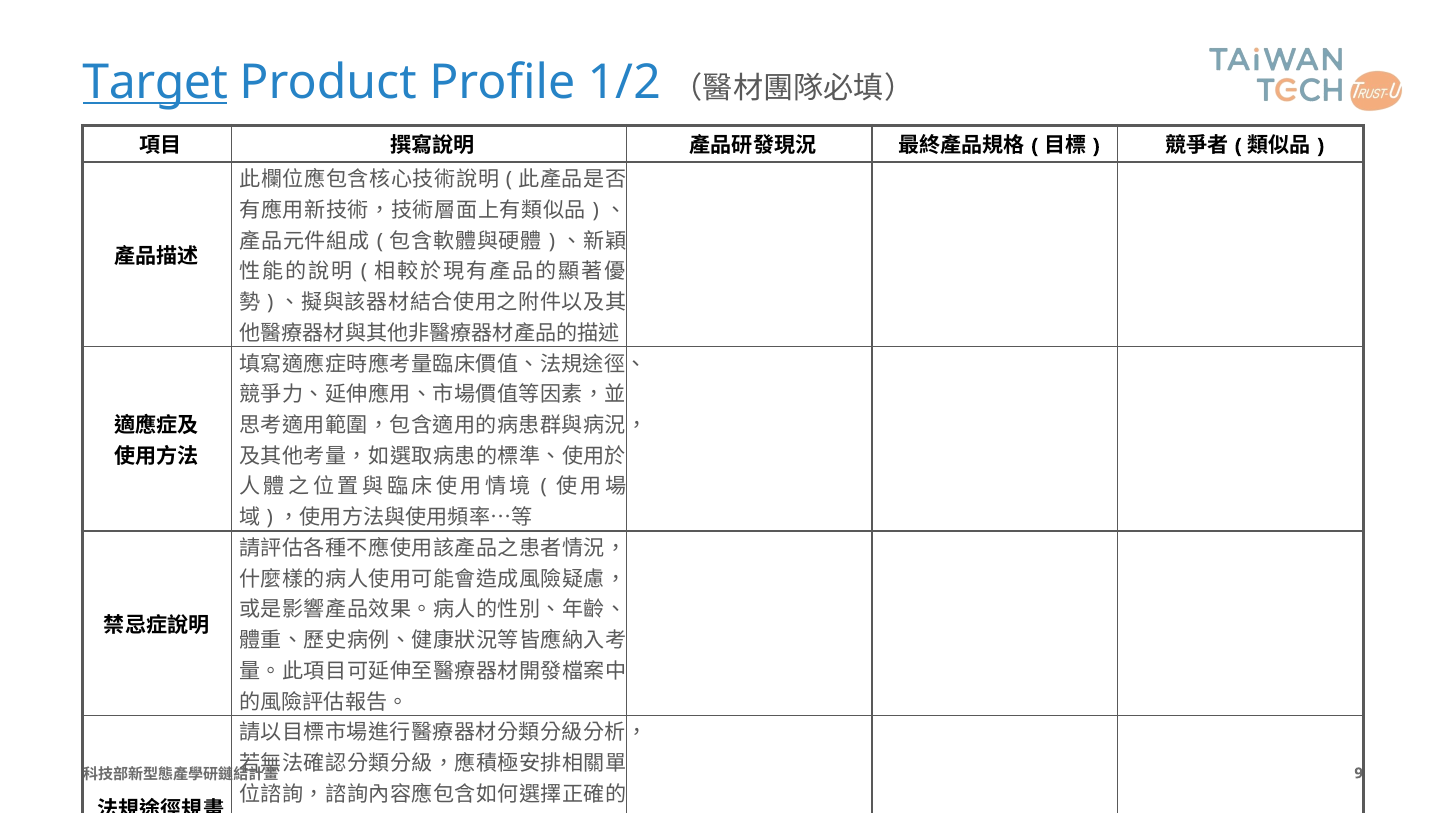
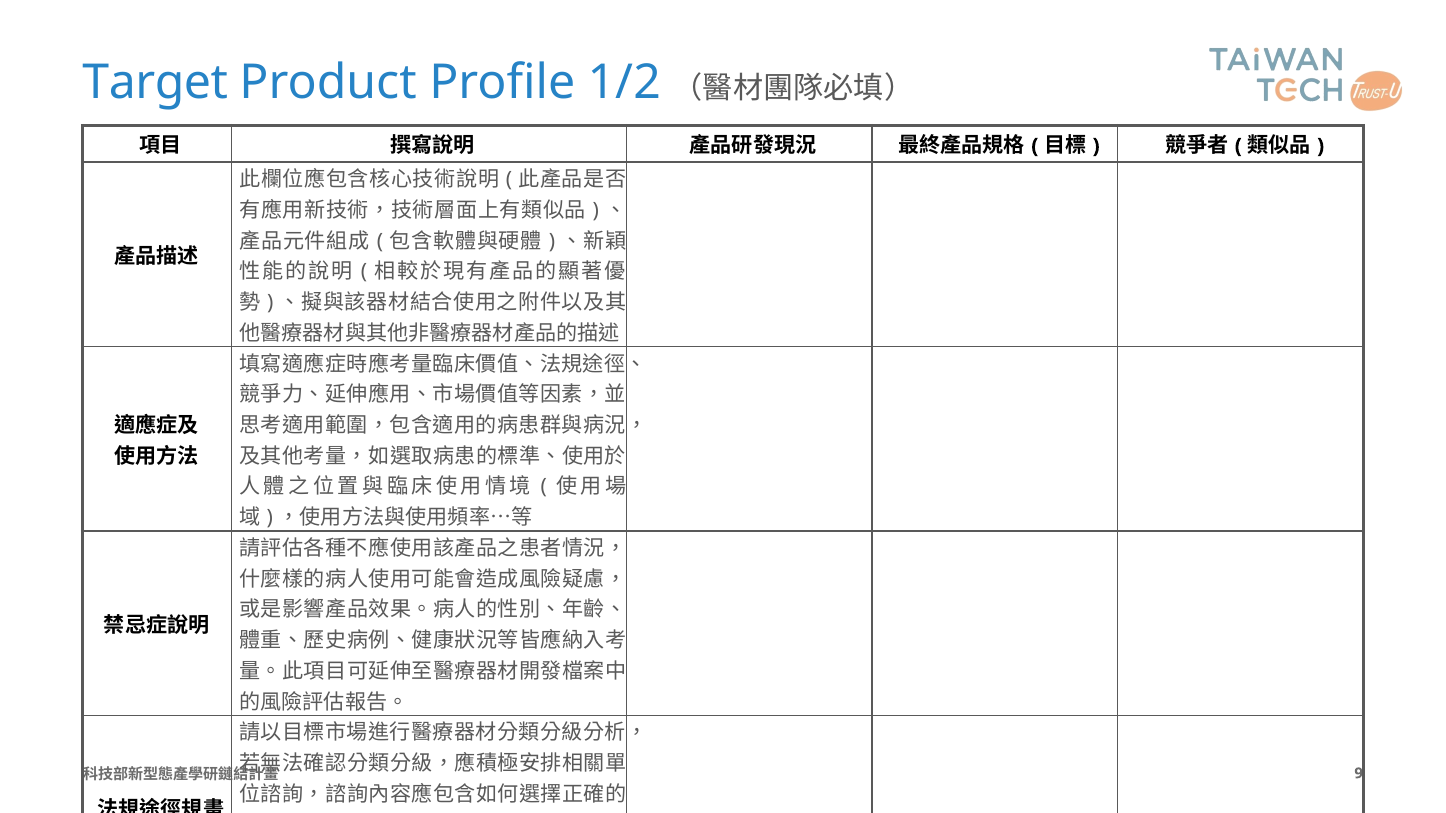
Target underline: present -> none (155, 82)
